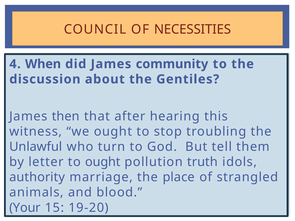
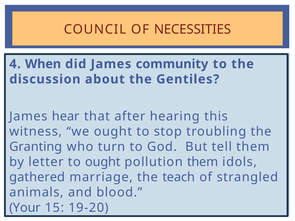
then: then -> hear (66, 116)
Unlawful: Unlawful -> Granting (36, 147)
pollution truth: truth -> them (203, 162)
authority: authority -> gathered (37, 177)
place: place -> teach (179, 177)
